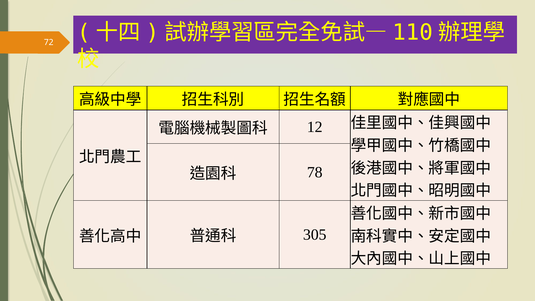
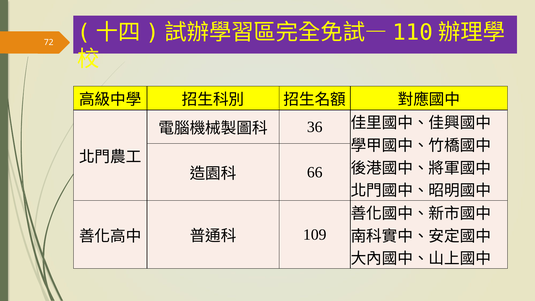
12: 12 -> 36 (315, 127)
78: 78 -> 66 (315, 172)
305: 305 -> 109 (315, 235)
